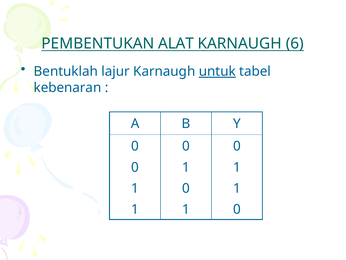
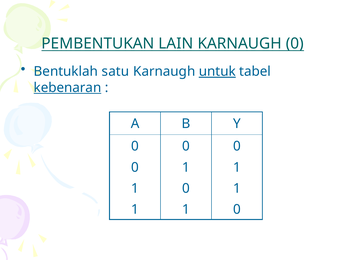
ALAT: ALAT -> LAIN (176, 44)
KARNAUGH 6: 6 -> 0 (295, 44)
lajur: lajur -> satu (116, 71)
kebenaran underline: none -> present (68, 87)
